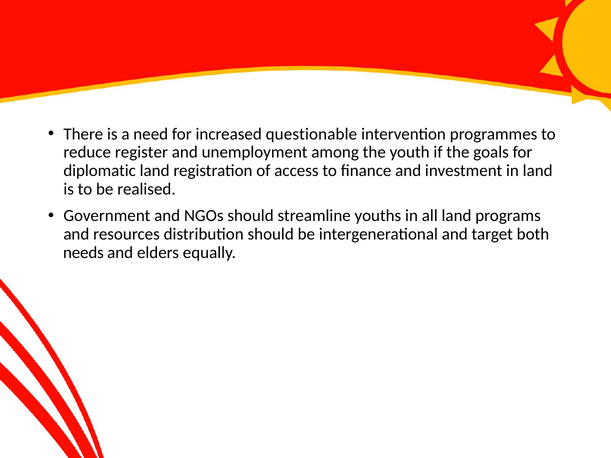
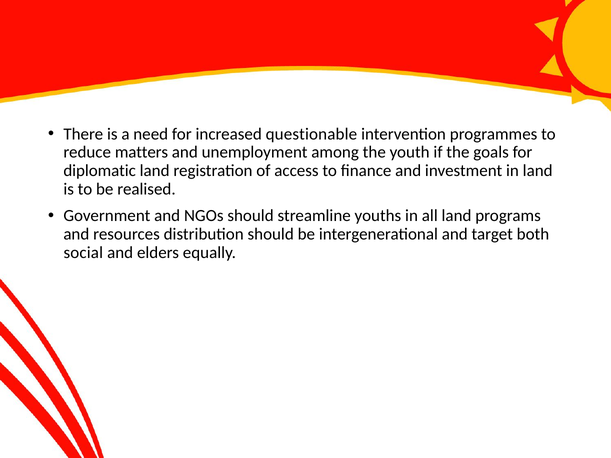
register: register -> matters (141, 152)
needs: needs -> social (83, 253)
